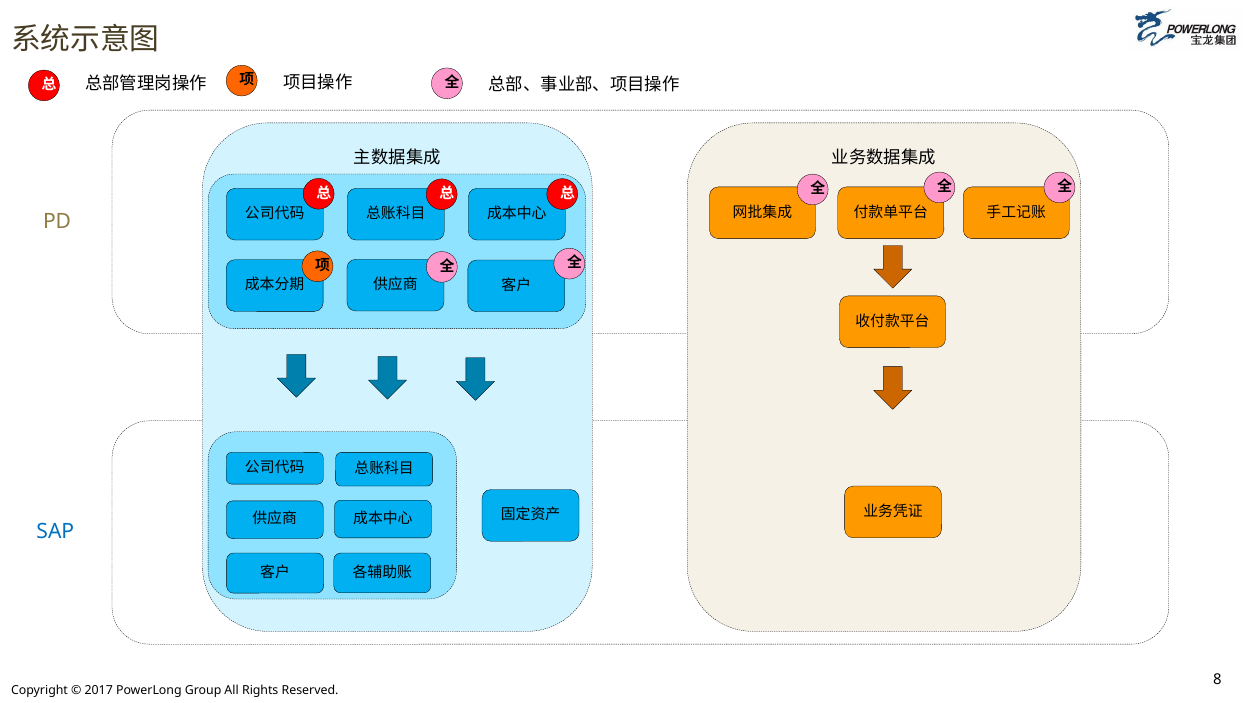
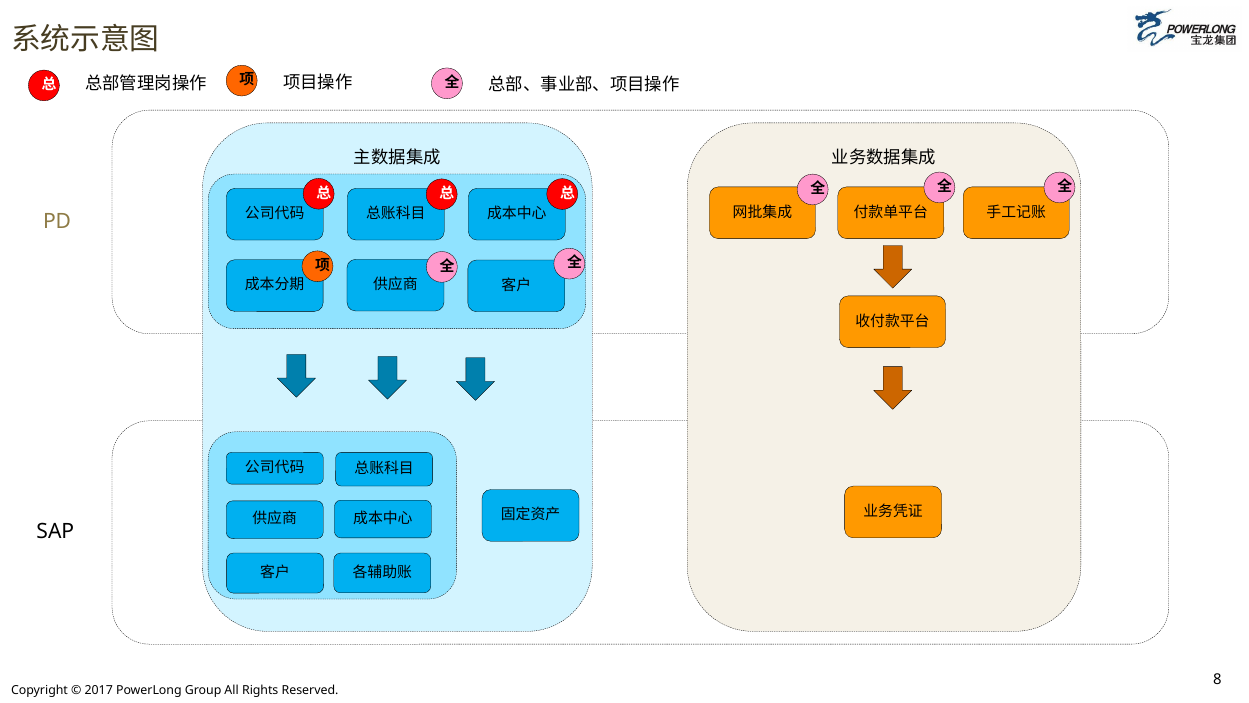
SAP colour: blue -> black (55, 531)
